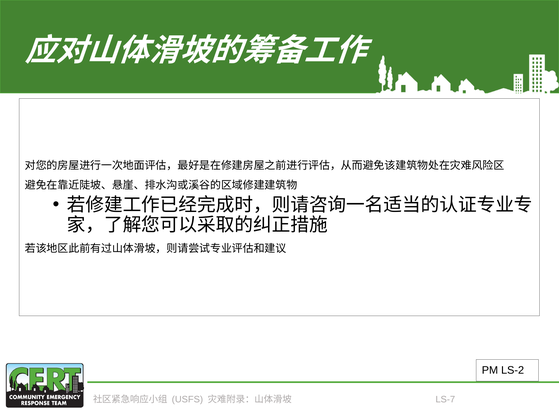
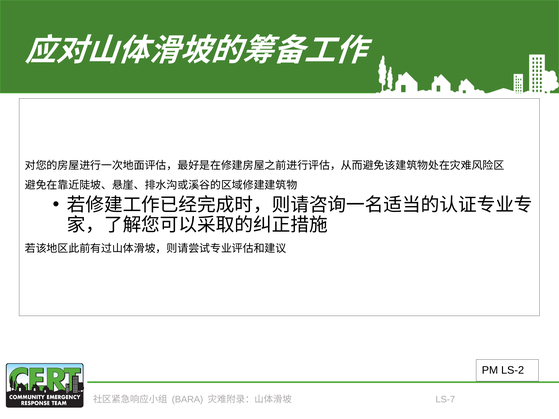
USFS: USFS -> BARA (187, 400)
